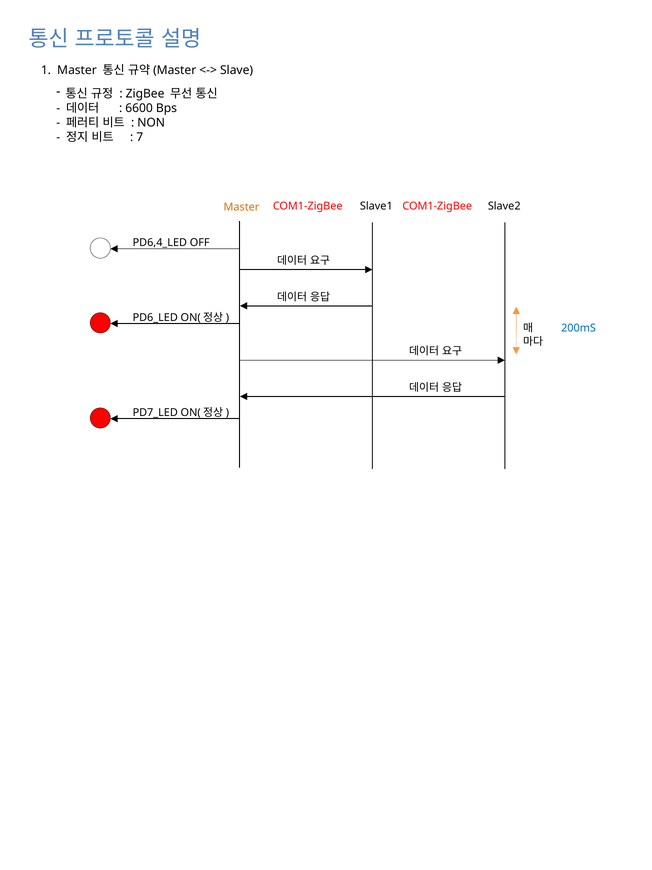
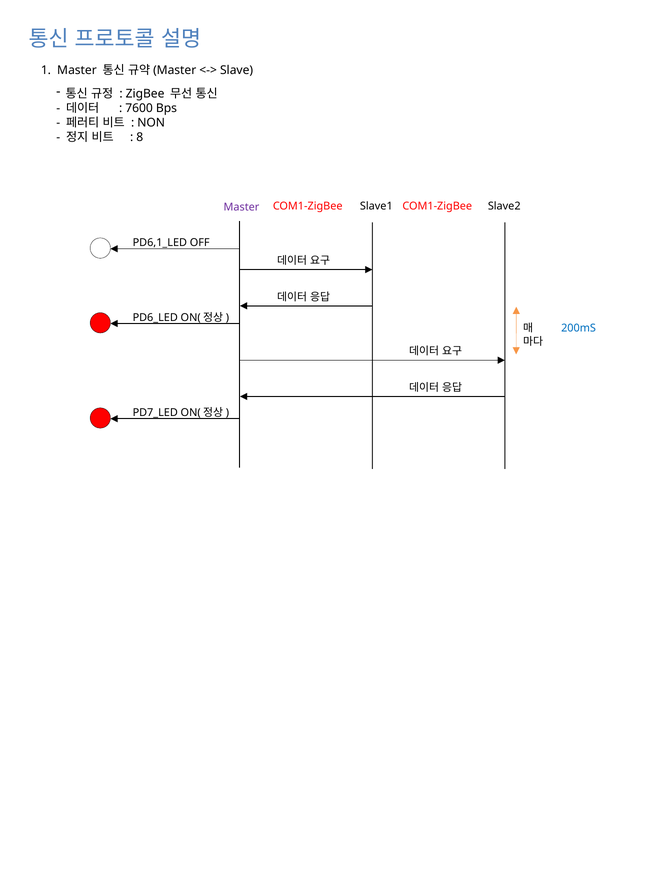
6600: 6600 -> 7600 (139, 108)
7: 7 -> 8 (140, 137)
Master colour: orange -> purple (241, 207)
PD6,4_LED: PD6,4_LED -> PD6,1_LED (160, 242)
